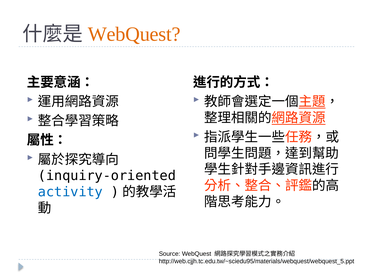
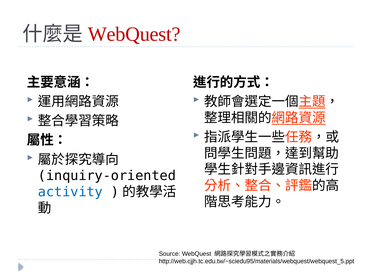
WebQuest colour: orange -> red (134, 34)
